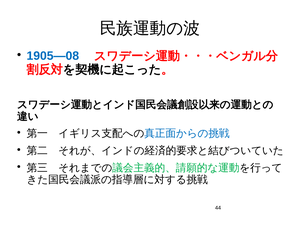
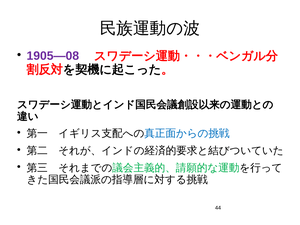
1905―08 colour: blue -> purple (53, 56)
